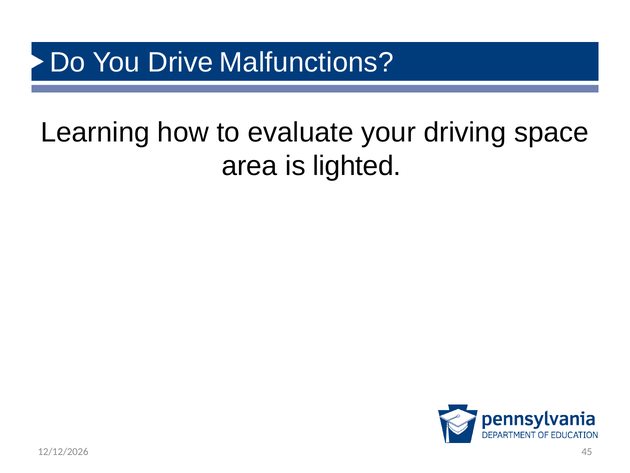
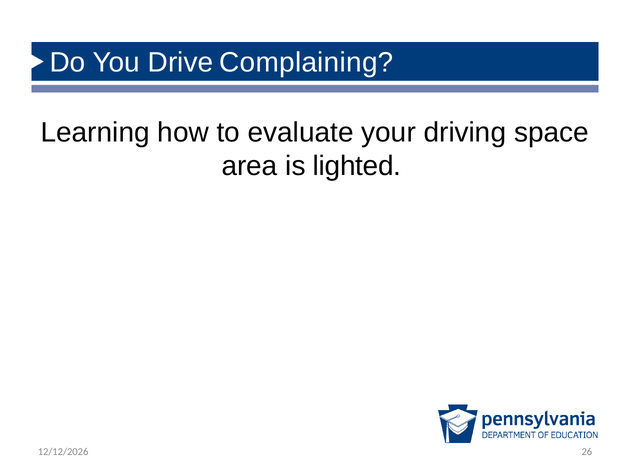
Malfunctions: Malfunctions -> Complaining (306, 62)
45: 45 -> 26 (587, 451)
